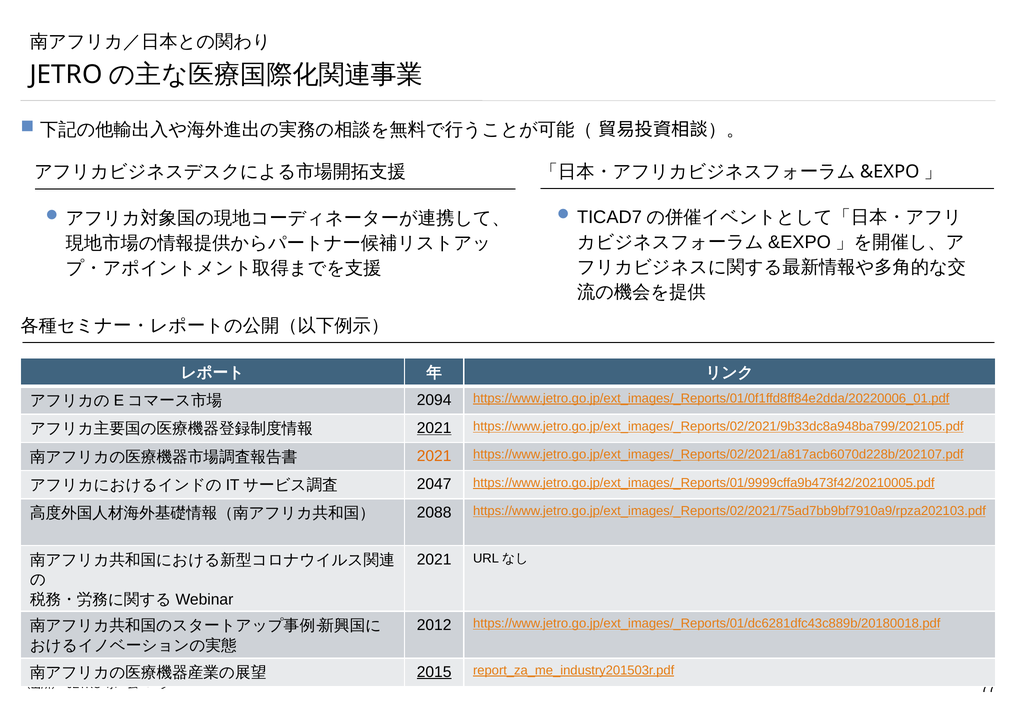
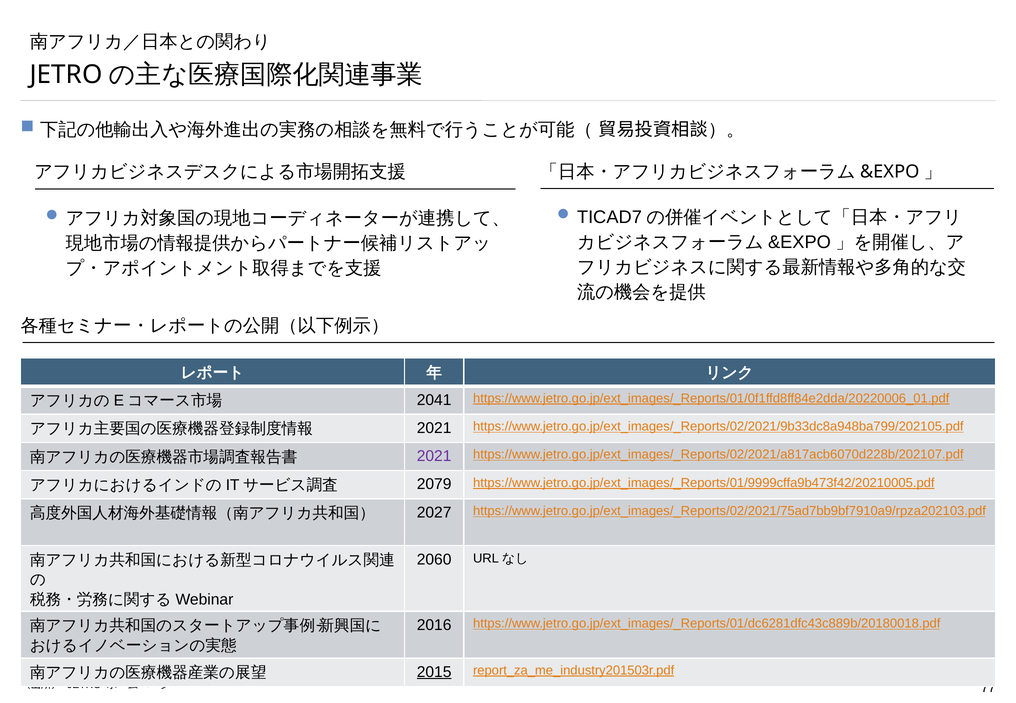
2094: 2094 -> 2041 (434, 400)
2021 underline: present -> none (434, 428)
2021 colour: orange -> purple (434, 456)
2047: 2047 -> 2079 (434, 485)
2088: 2088 -> 2027 (434, 513)
2021: 2021 -> 2060 (434, 560)
2012: 2012 -> 2016 (434, 625)
